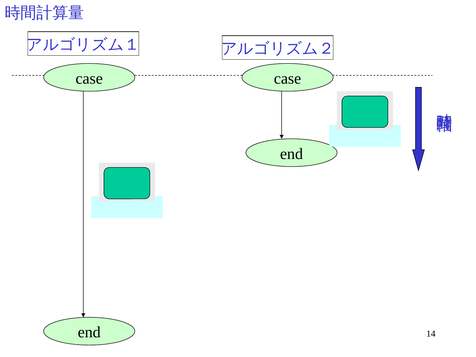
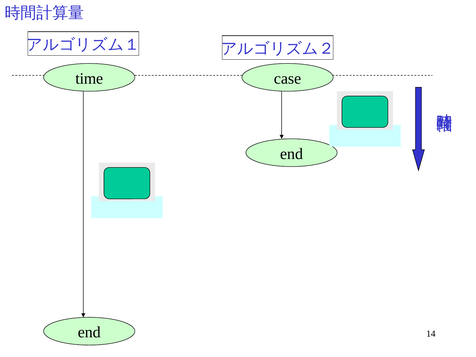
case: case -> time (89, 78)
